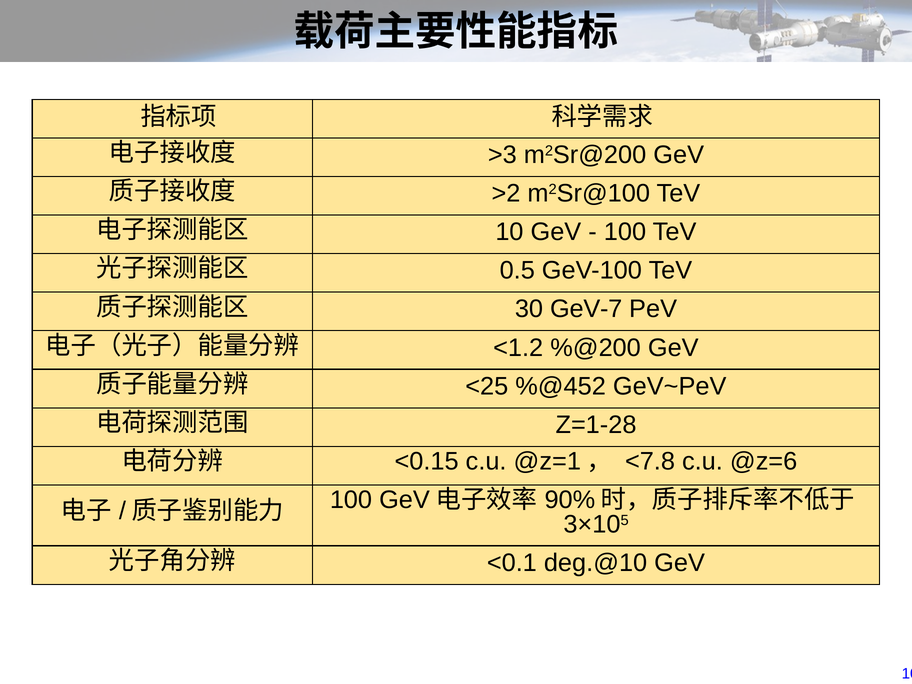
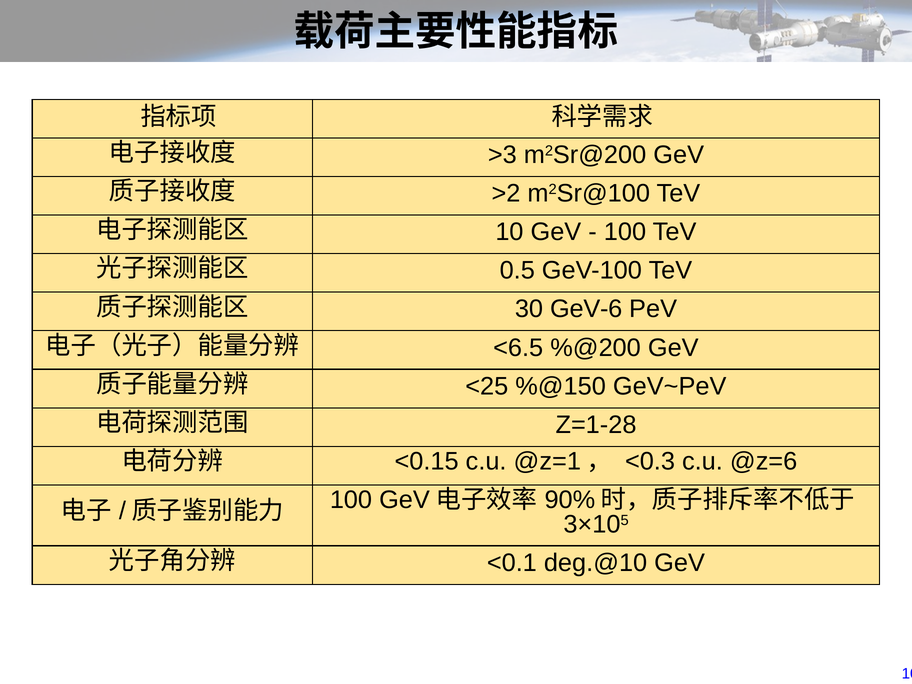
GeV-7: GeV-7 -> GeV-6 (586, 309)
<1.2: <1.2 -> <6.5 (518, 348)
%@452: %@452 -> %@150 (561, 386)
<7.8: <7.8 -> <0.3 (650, 461)
